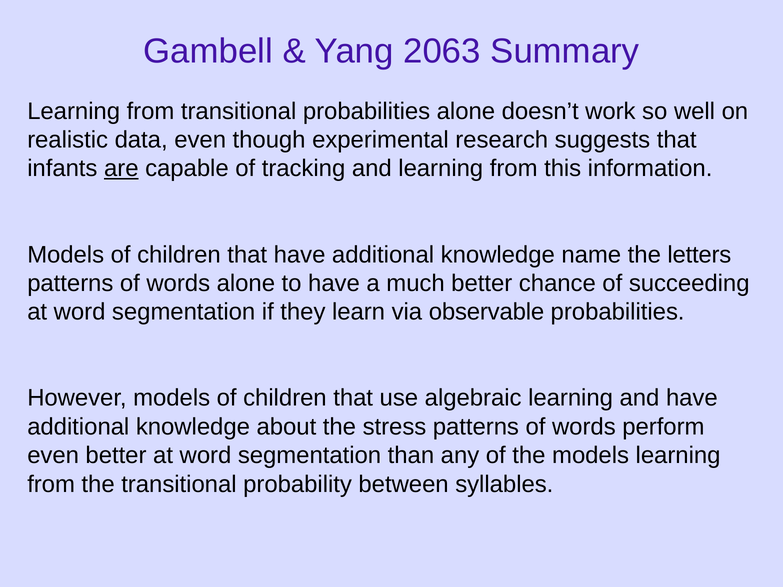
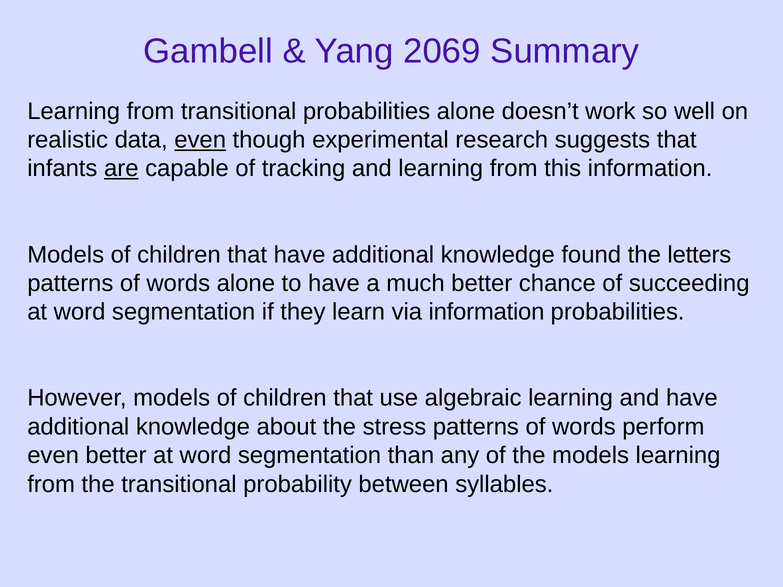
2063: 2063 -> 2069 (442, 51)
even underline: none -> present (200, 140)
name: name -> found (591, 255)
via observable: observable -> information (487, 312)
